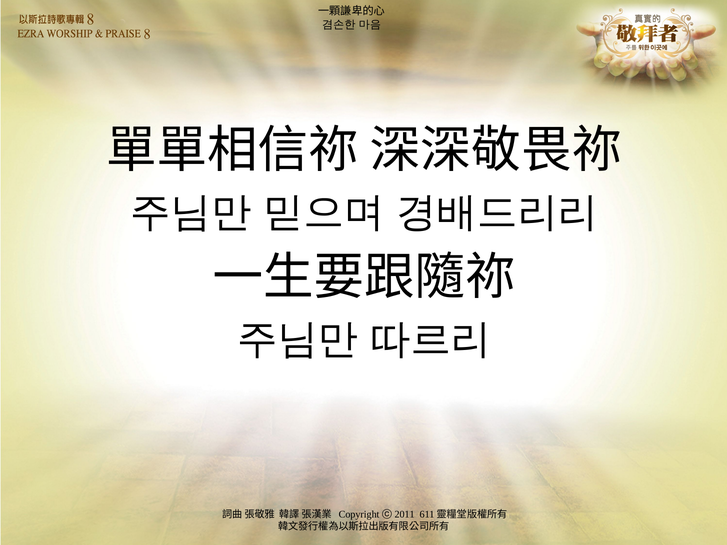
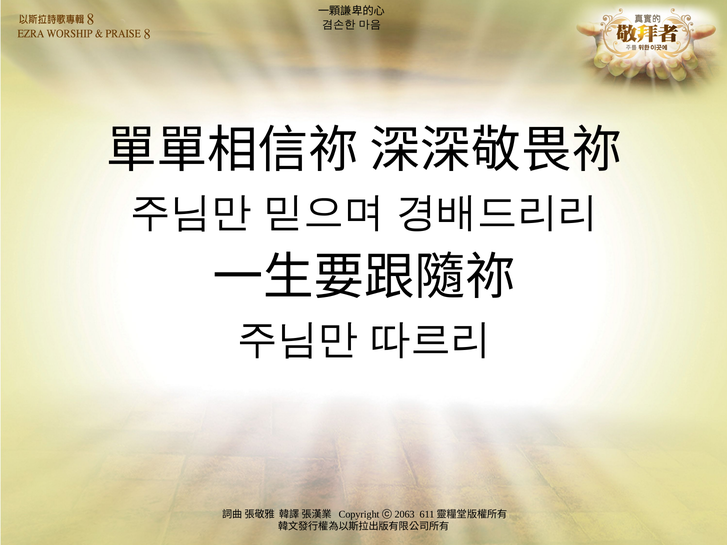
2011: 2011 -> 2063 (405, 514)
